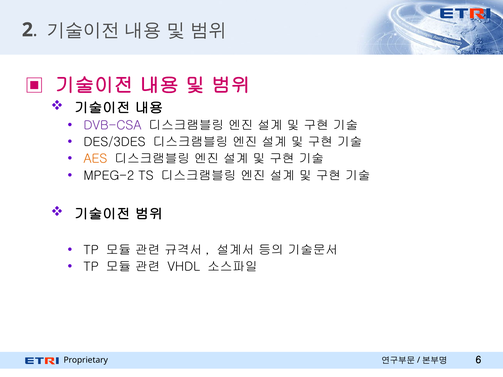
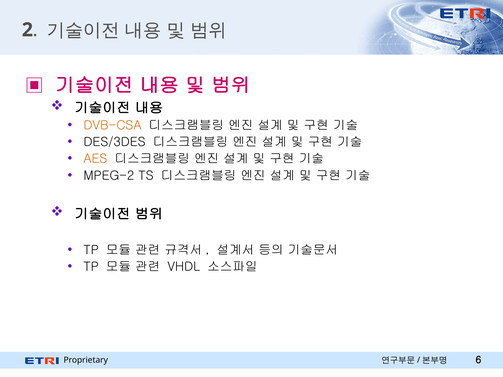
DVB-CSA colour: purple -> orange (112, 125)
